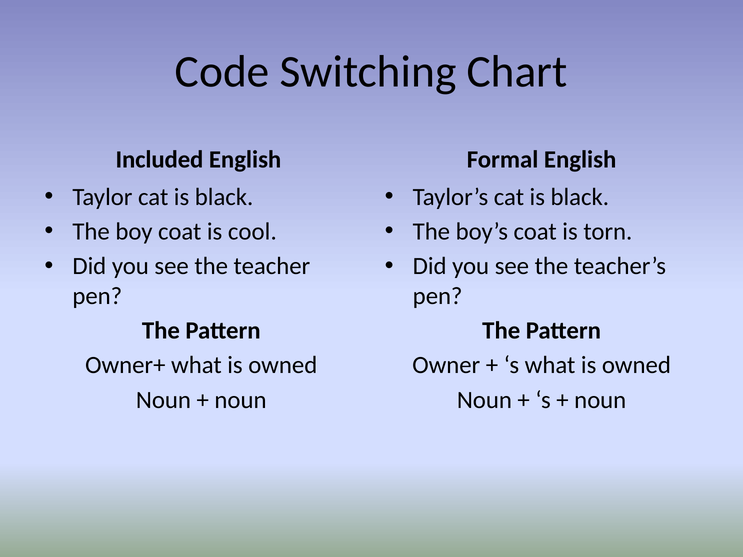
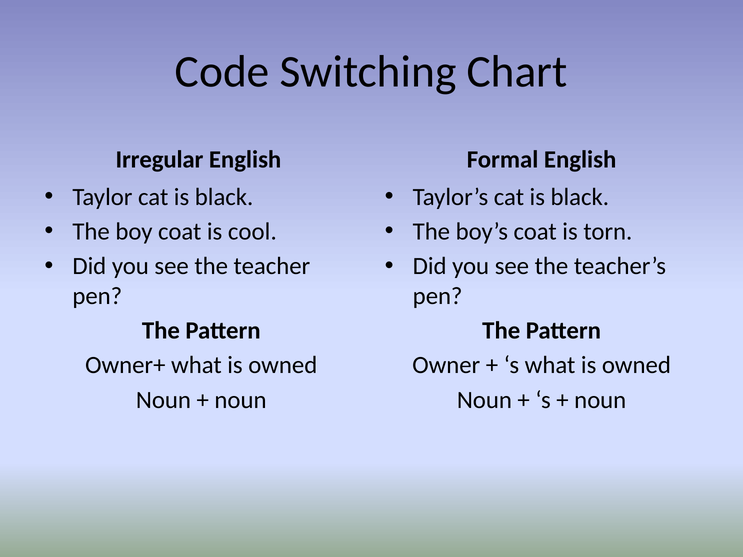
Included: Included -> Irregular (159, 160)
